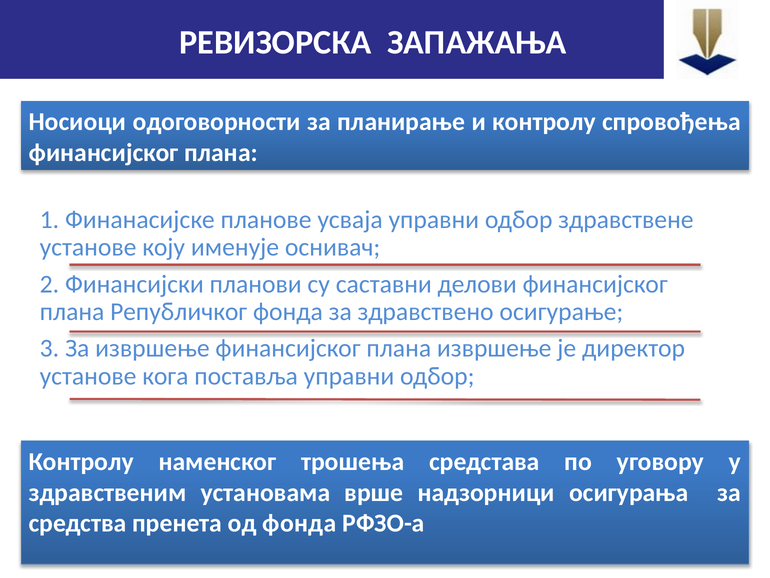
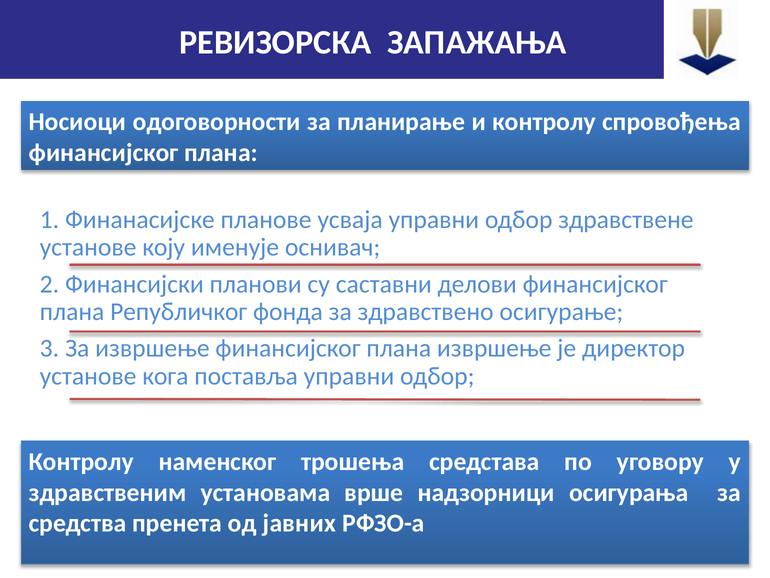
од фонда: фонда -> јавних (299, 523)
